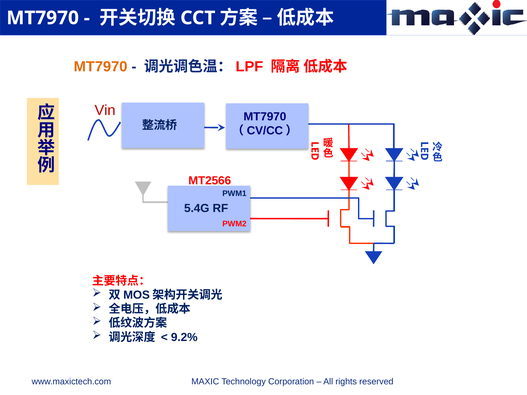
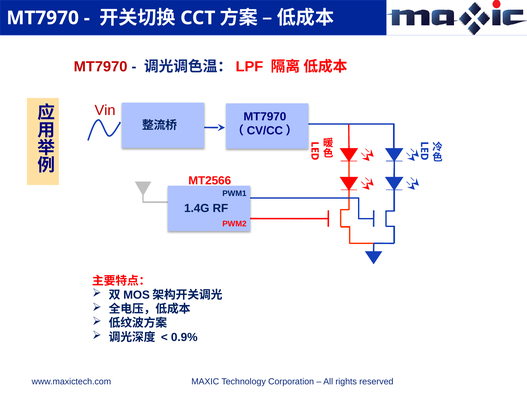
MT7970 colour: orange -> red (101, 67)
5.4G: 5.4G -> 1.4G (197, 209)
9.2%: 9.2% -> 0.9% (184, 337)
